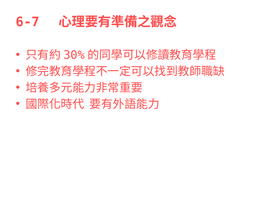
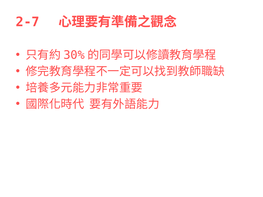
6-7: 6-7 -> 2-7 (28, 22)
